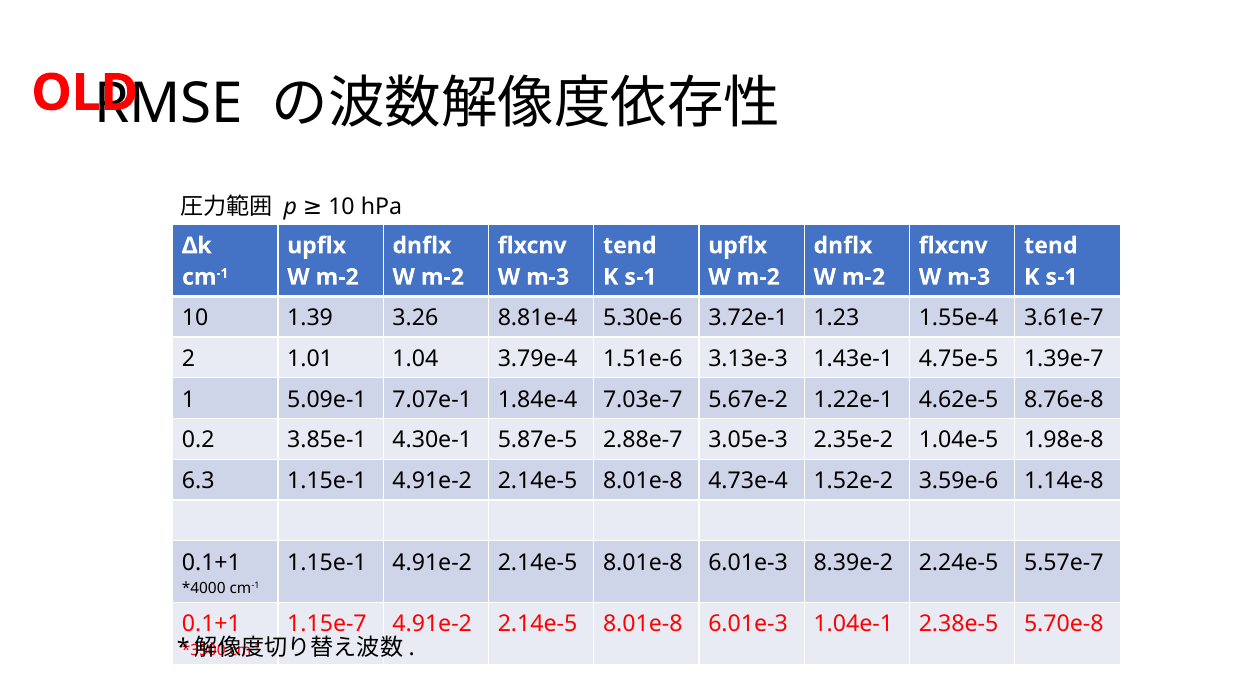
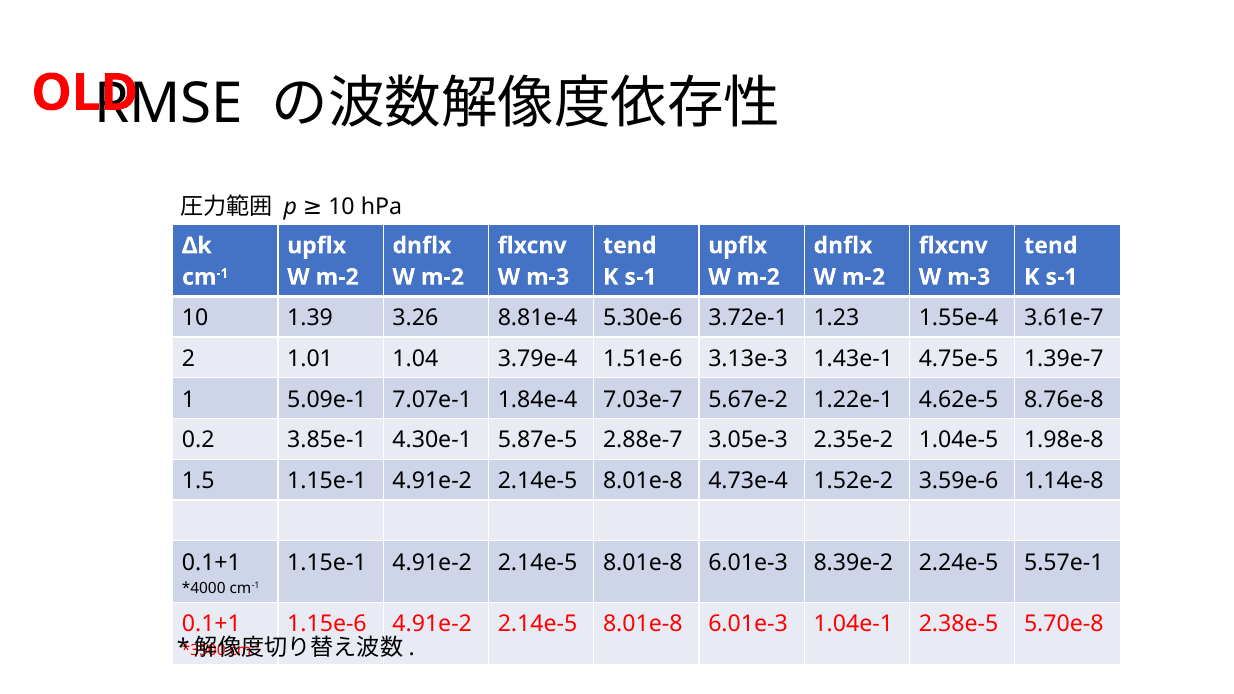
6.3: 6.3 -> 1.5 (198, 481)
5.57e-7: 5.57e-7 -> 5.57e-1 (1064, 563)
1.15e-7: 1.15e-7 -> 1.15e-6 (327, 624)
